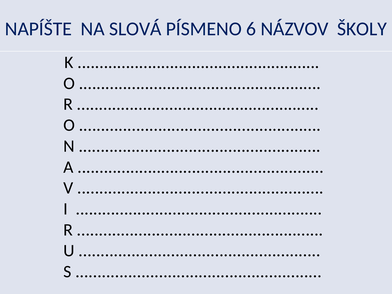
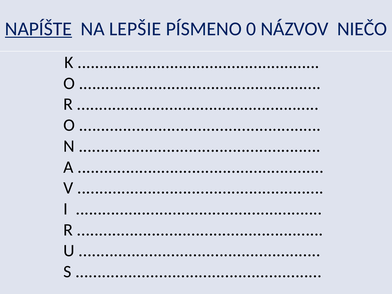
NAPÍŠTE underline: none -> present (38, 29)
SLOVÁ: SLOVÁ -> LEPŠIE (135, 29)
6: 6 -> 0 (251, 29)
ŠKOLY: ŠKOLY -> NIEČO (362, 29)
